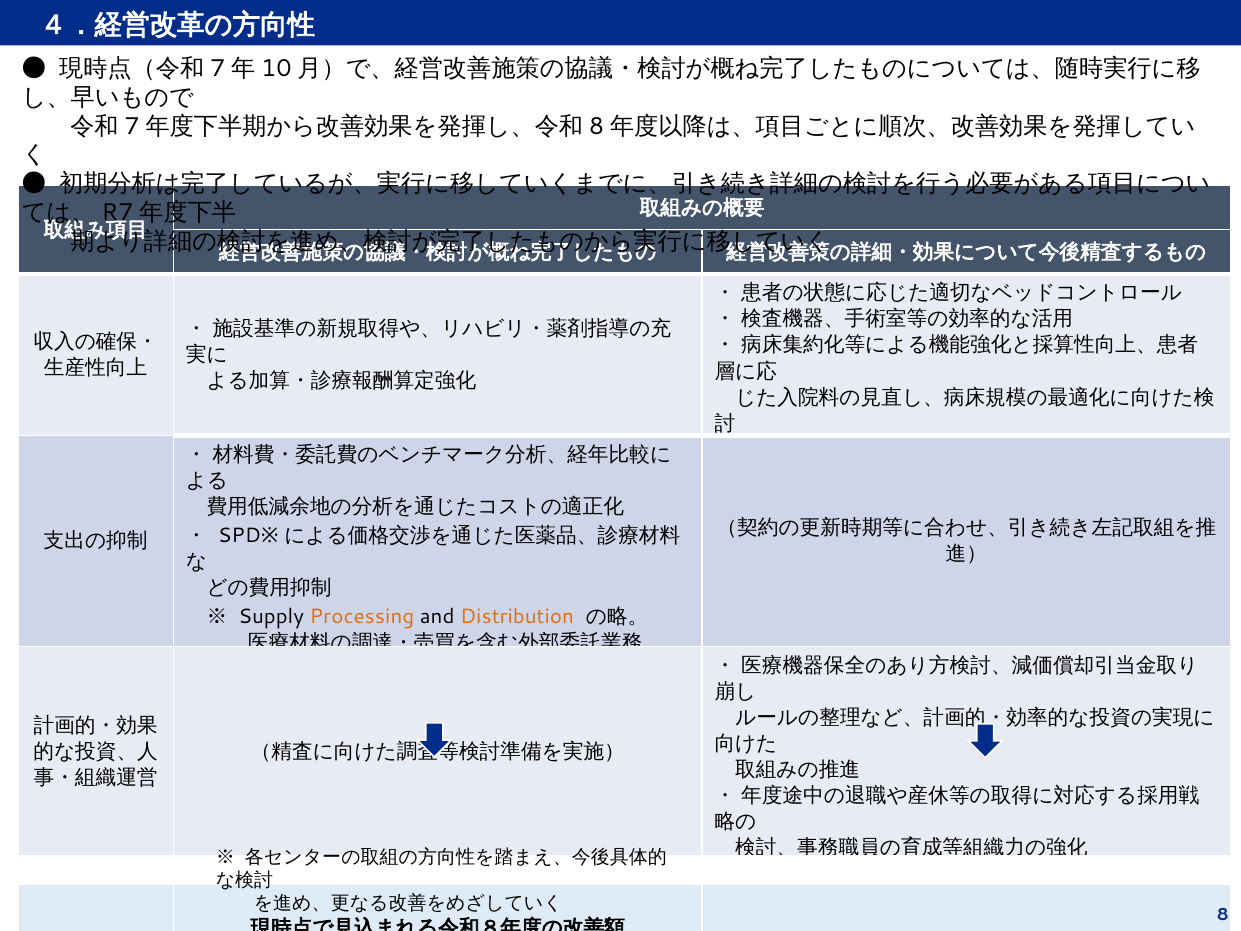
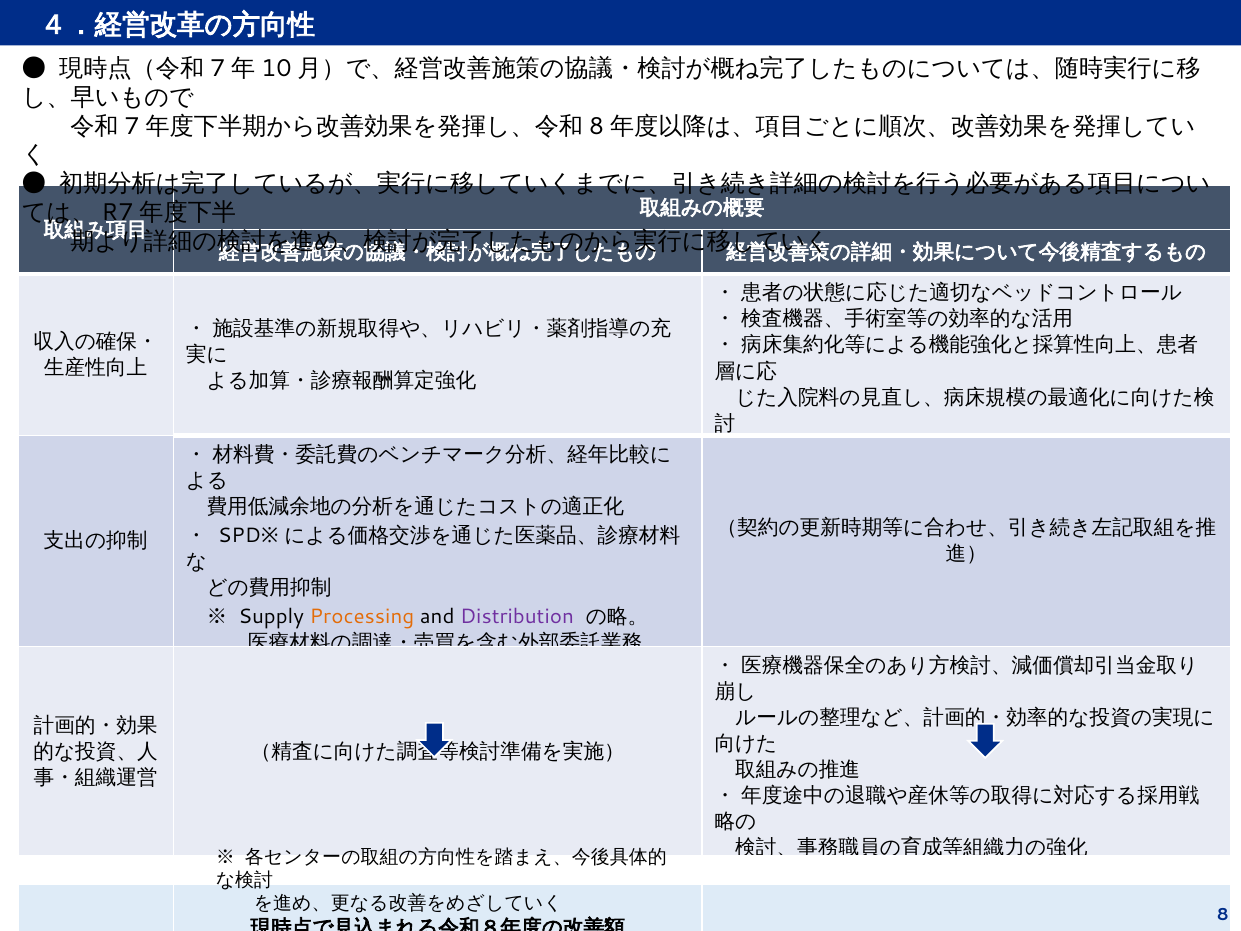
Distribution colour: orange -> purple (517, 616)
